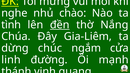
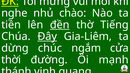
tình: tình -> tiền (11, 25)
Nắng: Nắng -> Tiếng (115, 25)
Ðây underline: none -> present (47, 36)
linh: linh -> thời (11, 60)
